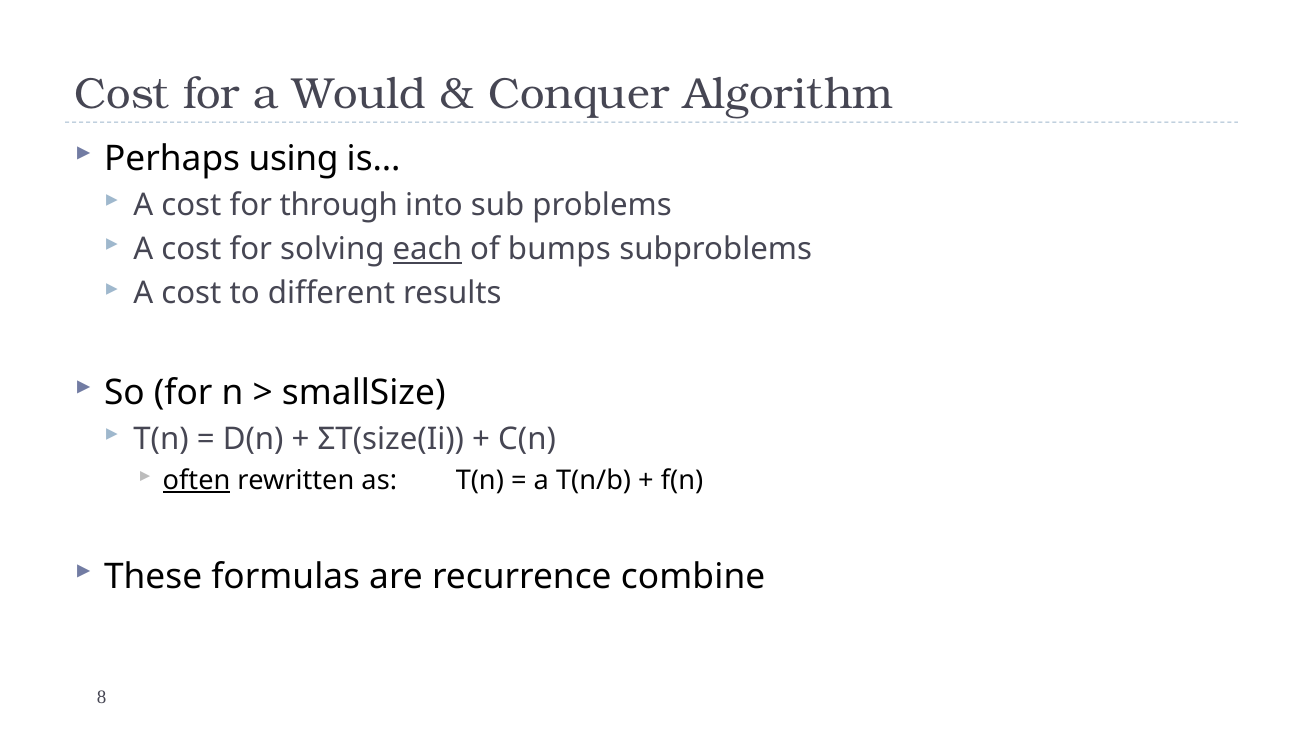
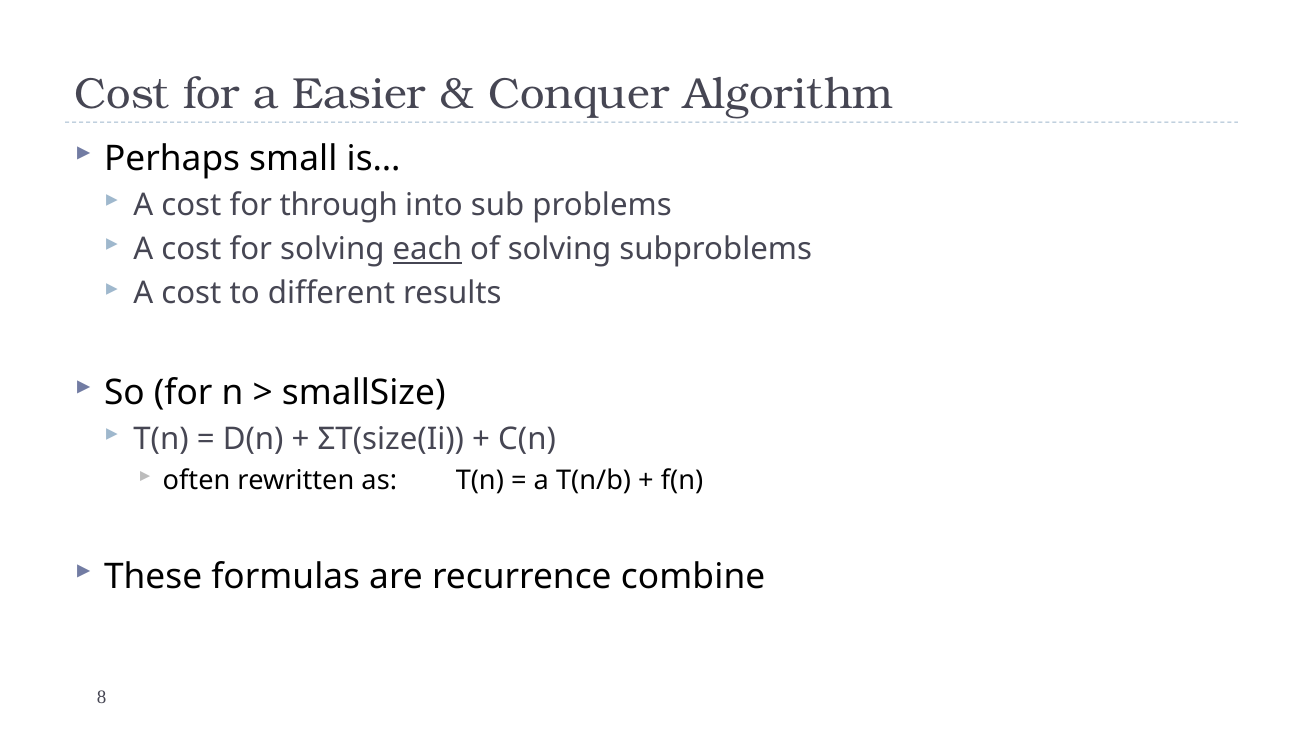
Would: Would -> Easier (359, 94)
using: using -> small (293, 159)
of bumps: bumps -> solving (560, 249)
often underline: present -> none (197, 480)
